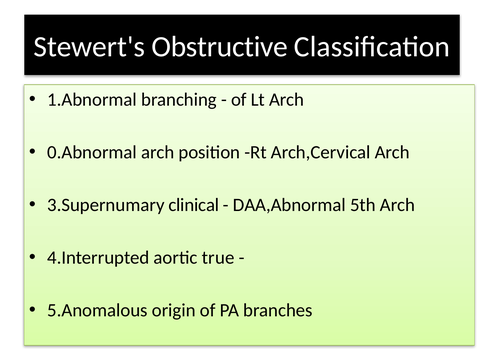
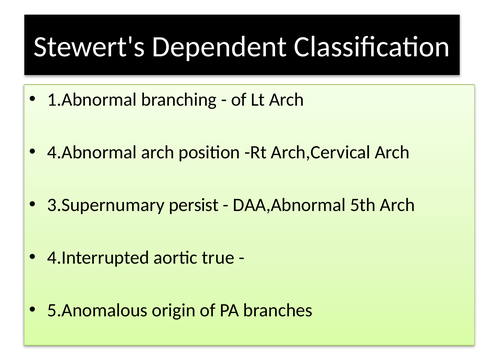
Obstructive: Obstructive -> Dependent (219, 47)
0.Abnormal: 0.Abnormal -> 4.Abnormal (92, 152)
clinical: clinical -> persist (194, 205)
